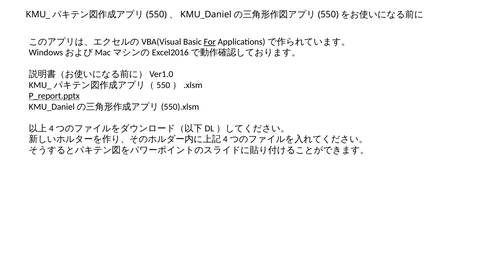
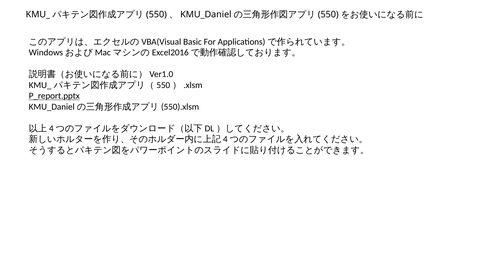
For underline: present -> none (210, 42)
